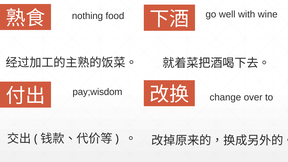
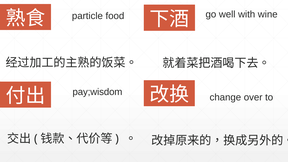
nothing: nothing -> particle (87, 16)
